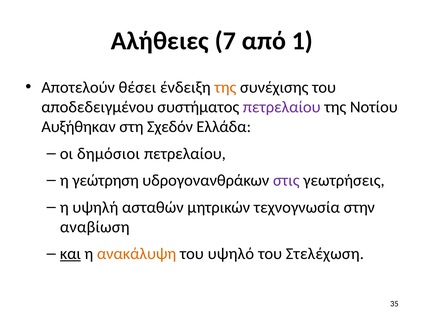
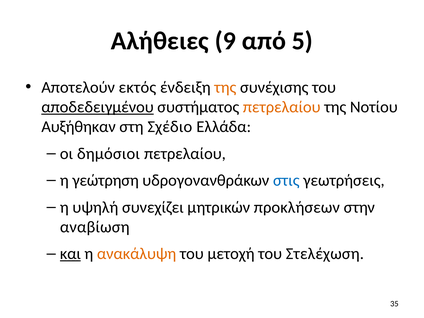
7: 7 -> 9 (225, 41)
1: 1 -> 5 (302, 41)
θέσει: θέσει -> εκτός (137, 87)
αποδεδειγμένου underline: none -> present (98, 107)
πετρελαίου colour: purple -> orange (282, 107)
Σχεδόν: Σχεδόν -> Σχέδιο (170, 127)
στις colour: purple -> blue (286, 180)
ασταθών: ασταθών -> συνεχίζει (153, 207)
τεχνογνωσία: τεχνογνωσία -> προκλήσεων (297, 207)
υψηλό: υψηλό -> μετοχή (231, 254)
